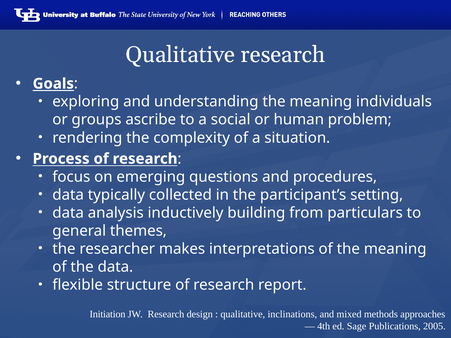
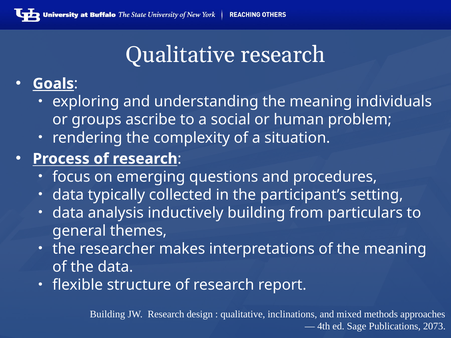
Initiation: Initiation -> Building (107, 315)
2005: 2005 -> 2073 (434, 327)
